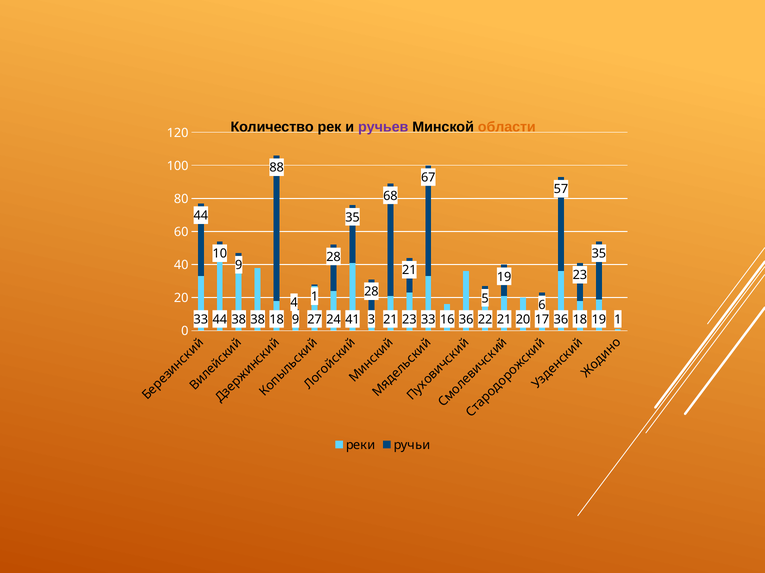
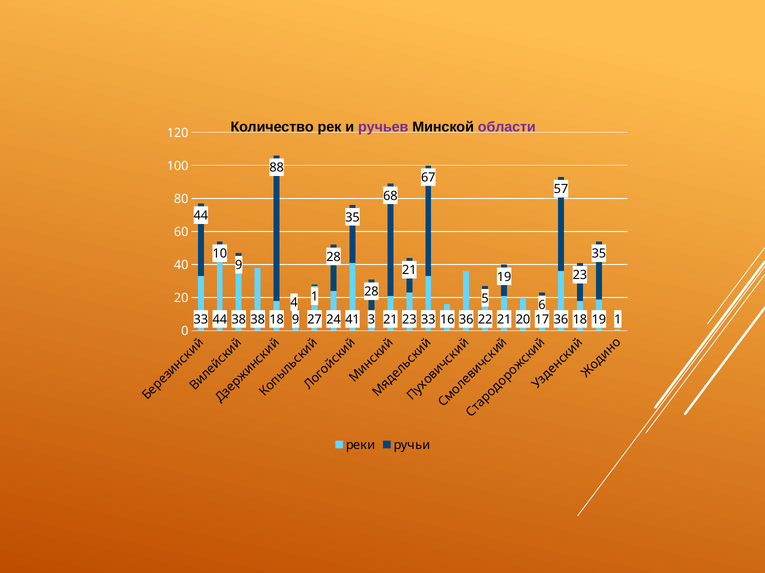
области colour: orange -> purple (507, 127)
